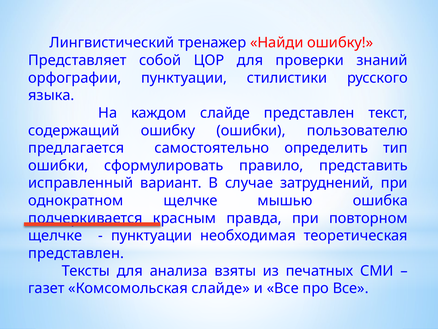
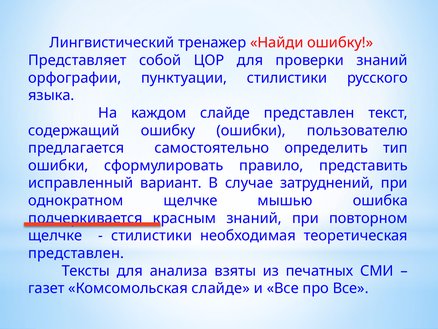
правда: правда -> знаний (254, 218)
пунктуации: пунктуации -> стилистики (152, 235)
